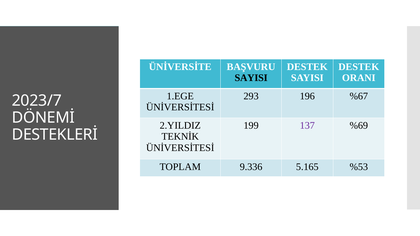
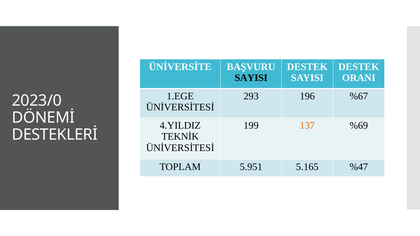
2023/7: 2023/7 -> 2023/0 (37, 101)
2.YILDIZ: 2.YILDIZ -> 4.YILDIZ (180, 126)
137 colour: purple -> orange (307, 126)
9.336: 9.336 -> 5.951 (251, 167)
%53: %53 -> %47 (359, 167)
